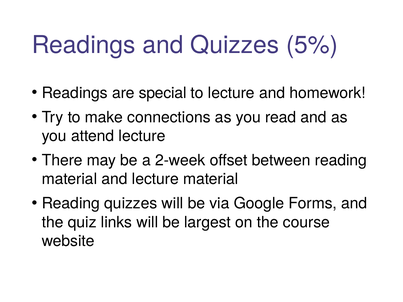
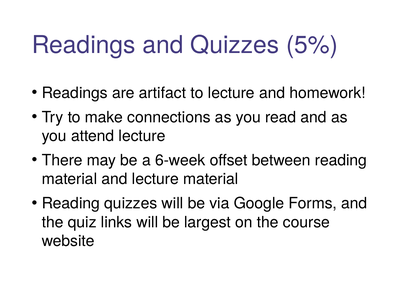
special: special -> artifact (163, 93)
2-week: 2-week -> 6-week (180, 160)
